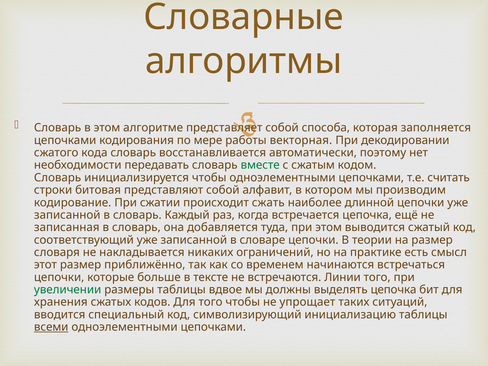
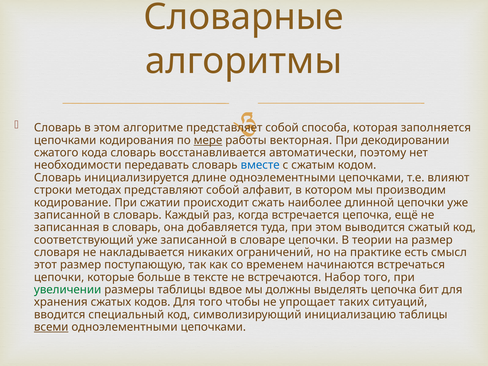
мере underline: none -> present (208, 140)
вместе colour: green -> blue (260, 165)
инициализируется чтобы: чтобы -> длине (209, 178)
считать: считать -> влияют (448, 178)
битовая: битовая -> методах (98, 190)
приближённо: приближённо -> поступающую (145, 265)
Линии: Линии -> Набор (342, 277)
